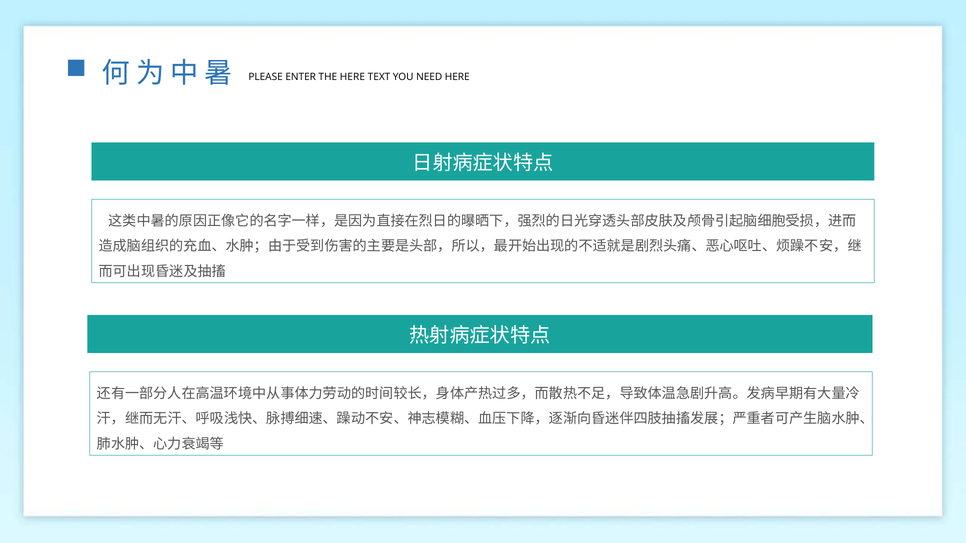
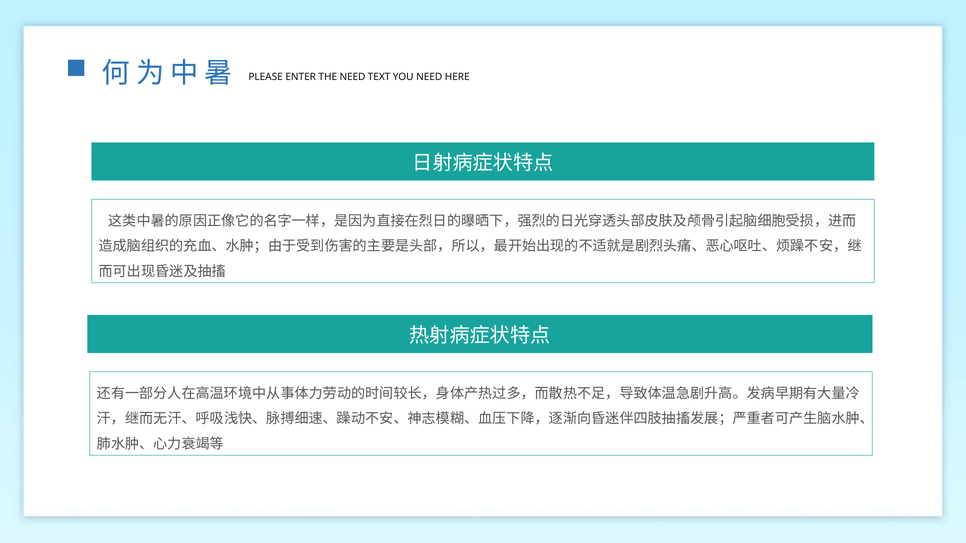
THE HERE: HERE -> NEED (353, 77)
